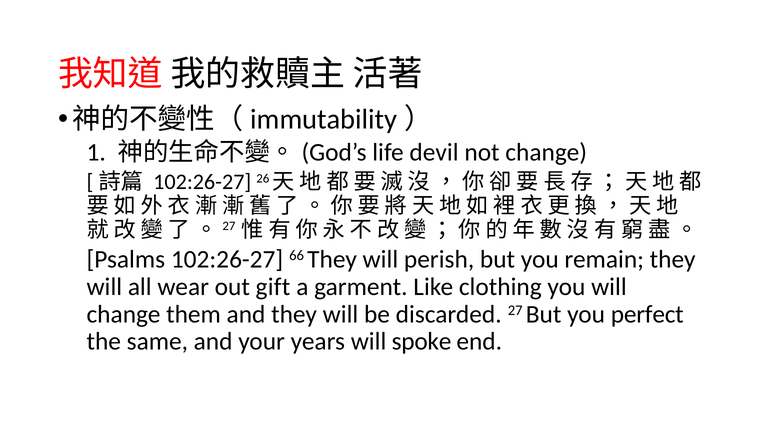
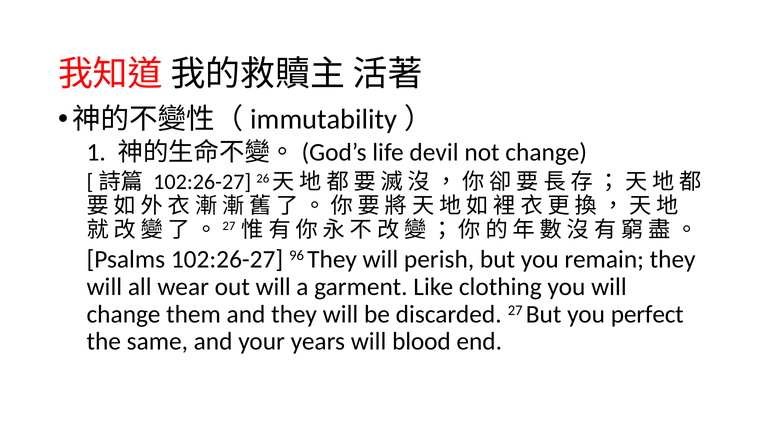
66: 66 -> 96 (297, 255)
out gift: gift -> will (273, 287)
spoke: spoke -> blood (421, 342)
